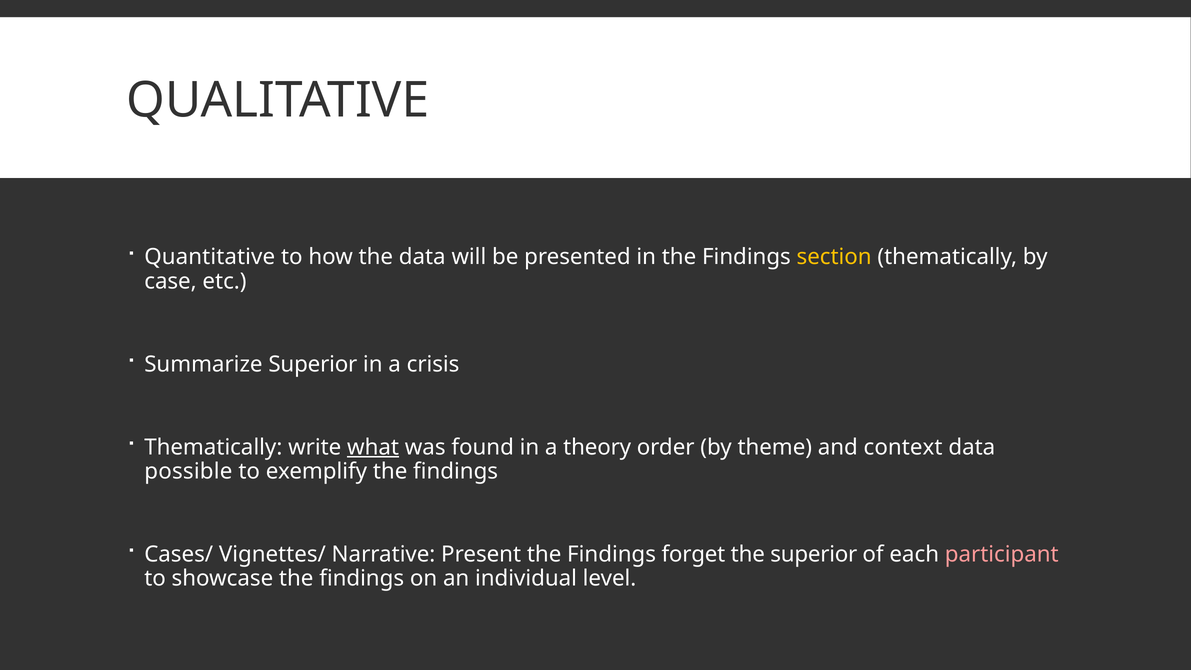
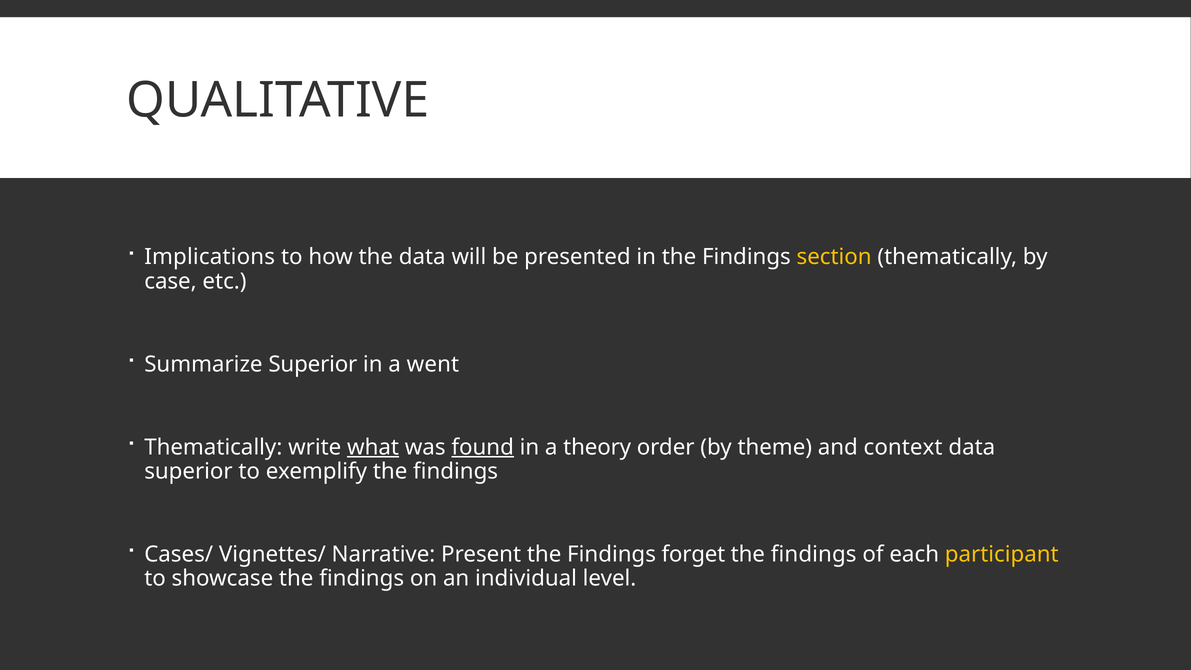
Quantitative: Quantitative -> Implications (210, 257)
crisis: crisis -> went (433, 364)
found underline: none -> present (483, 447)
possible: possible -> superior (188, 471)
superior: superior -> findings (814, 554)
participant colour: pink -> yellow (1002, 554)
